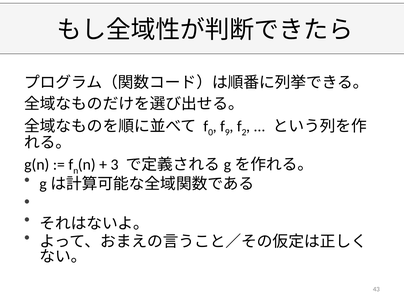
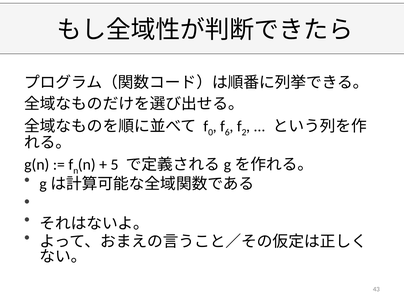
9: 9 -> 6 (227, 132)
3: 3 -> 5 (115, 165)
